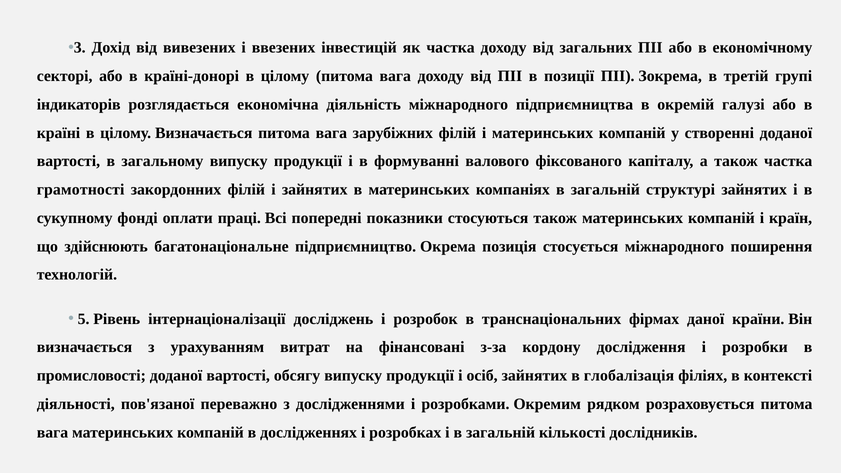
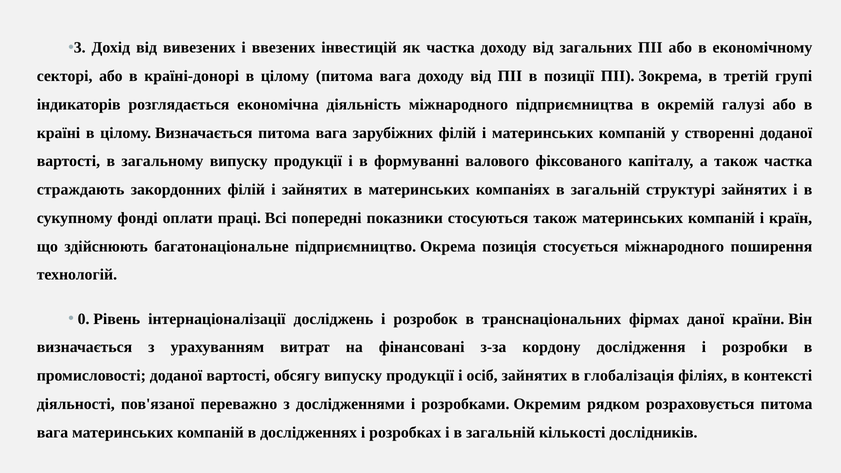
грамотності: грамотності -> страждають (81, 190)
5: 5 -> 0 (84, 319)
